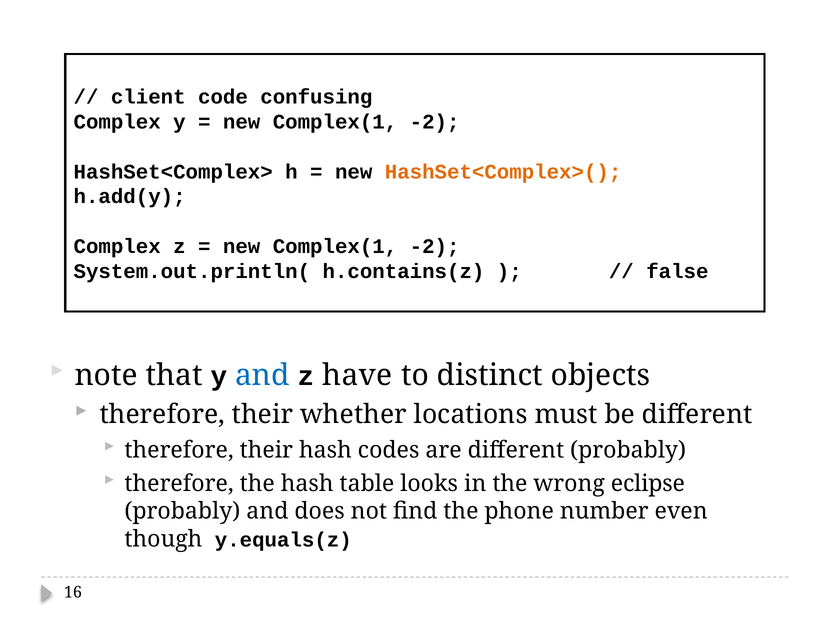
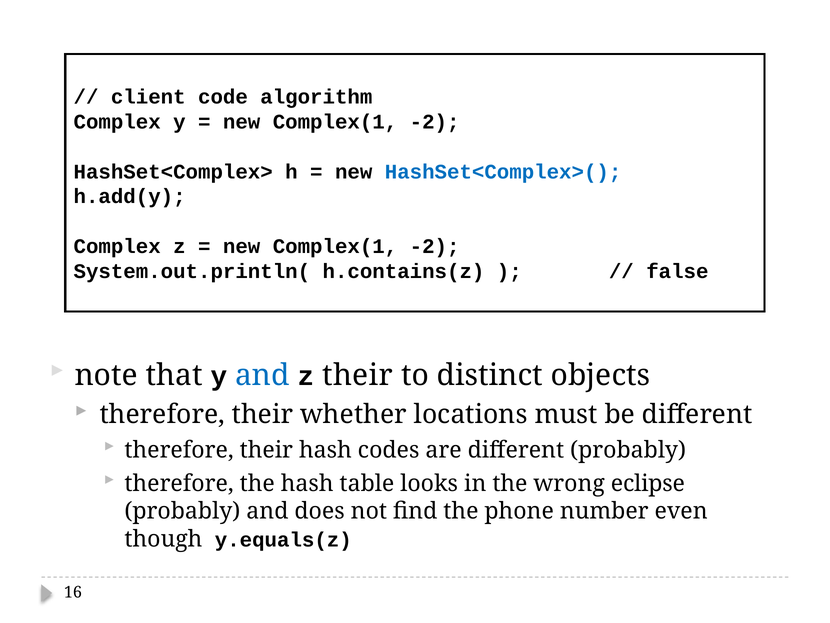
confusing: confusing -> algorithm (316, 97)
HashSet<Complex>( colour: orange -> blue (503, 172)
z have: have -> their (357, 375)
